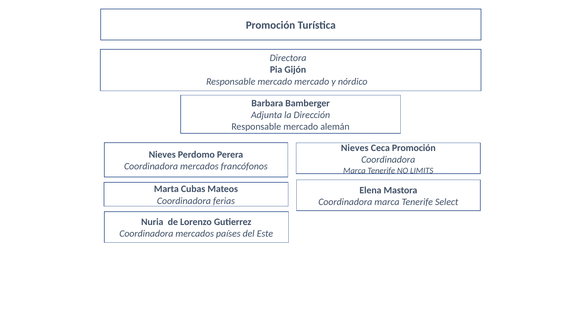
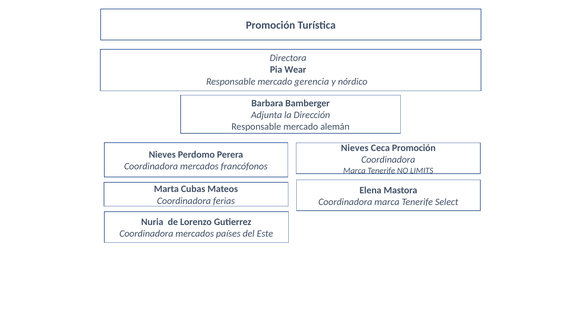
Gijón: Gijón -> Wear (295, 70)
mercado mercado: mercado -> gerencia (312, 81)
